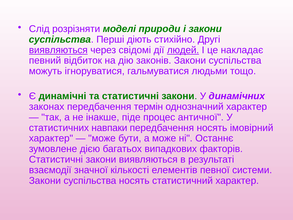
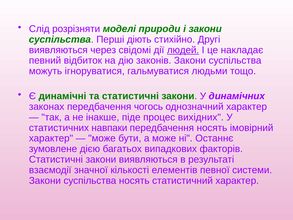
виявляються underline: present -> none (58, 50)
термін: термін -> чогось (148, 107)
античної: античної -> вихідних (201, 117)
